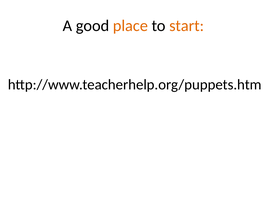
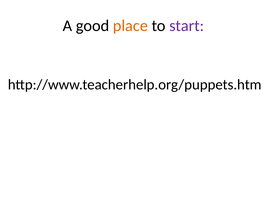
start colour: orange -> purple (187, 26)
